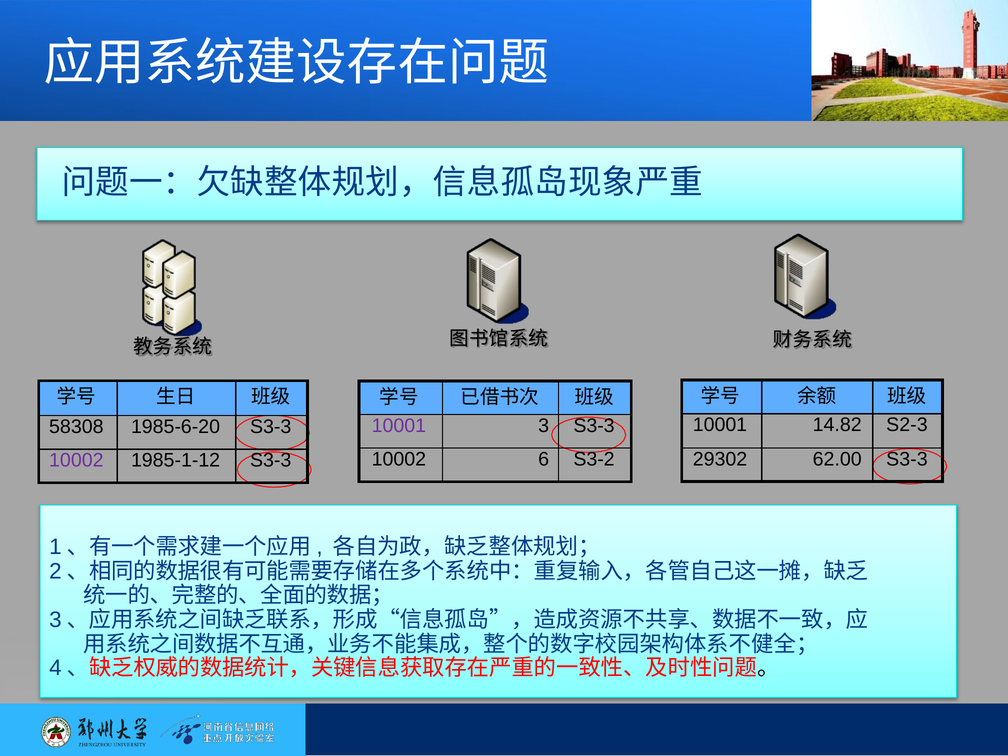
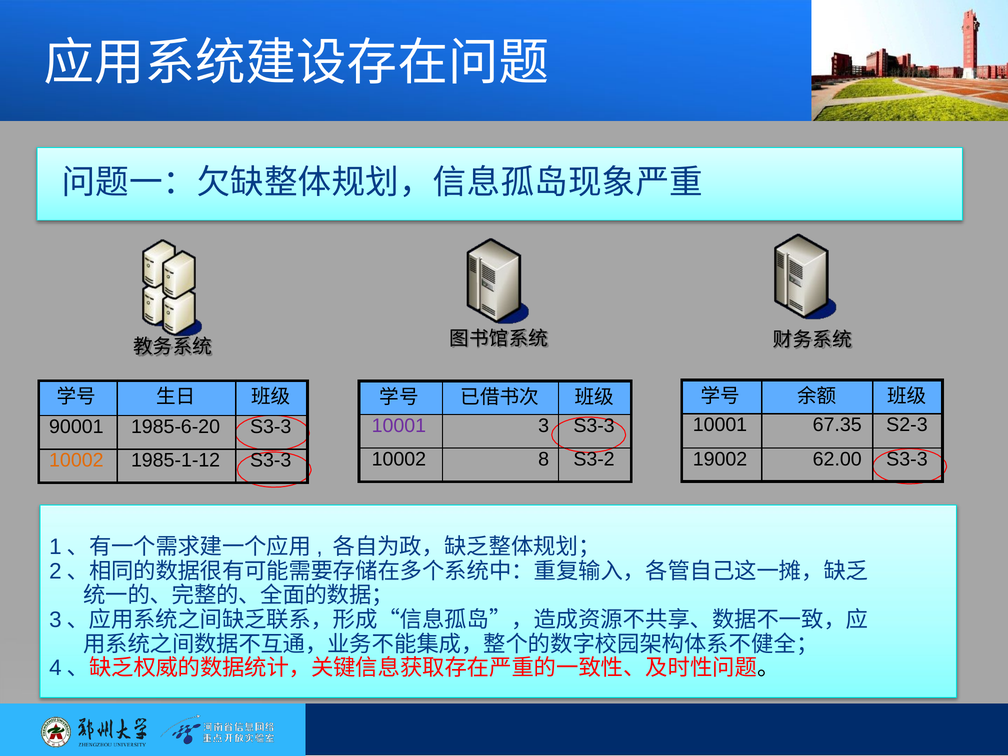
14.82: 14.82 -> 67.35 (837, 425)
58308: 58308 -> 90001 (76, 427)
29302: 29302 -> 19002 (720, 459)
6: 6 -> 8 (544, 459)
10002 colour: purple -> orange (76, 461)
